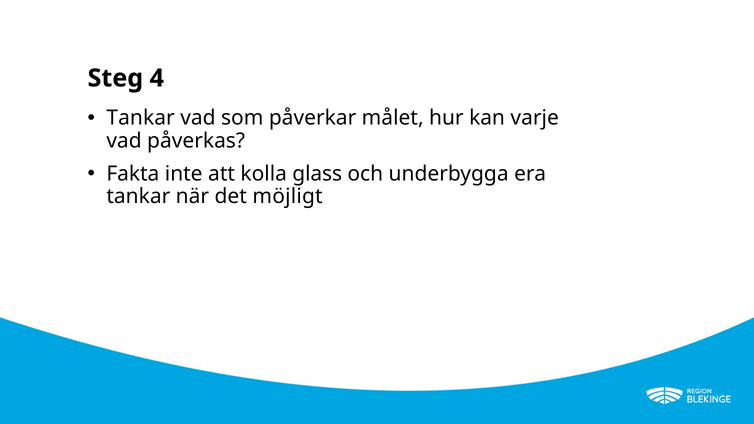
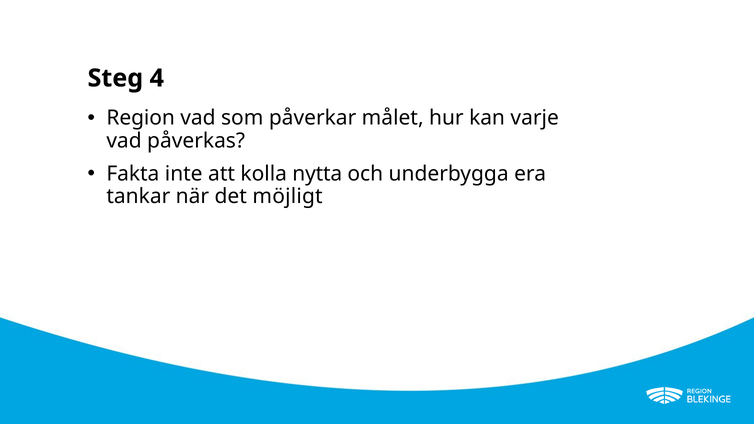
Tankar: Tankar -> Region (141, 118)
glass: glass -> nytta (317, 174)
